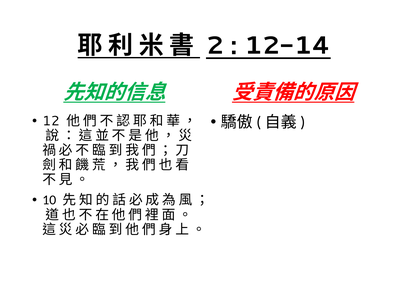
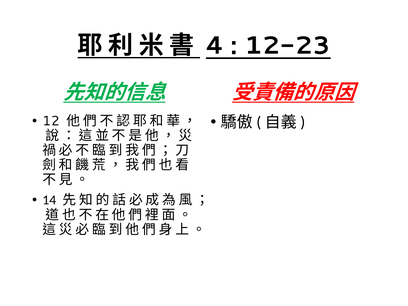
2: 2 -> 4 (215, 46)
12-14: 12-14 -> 12-23 (287, 46)
10: 10 -> 14 (49, 200)
